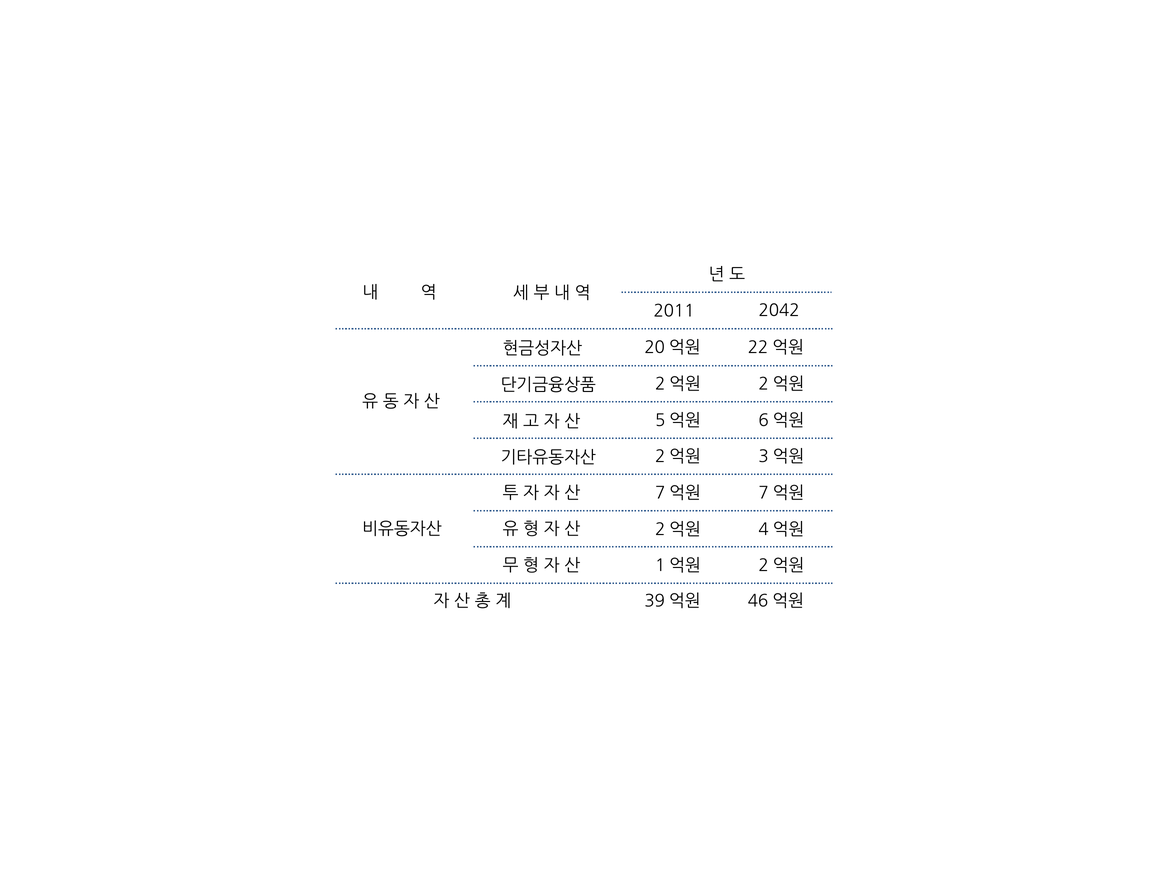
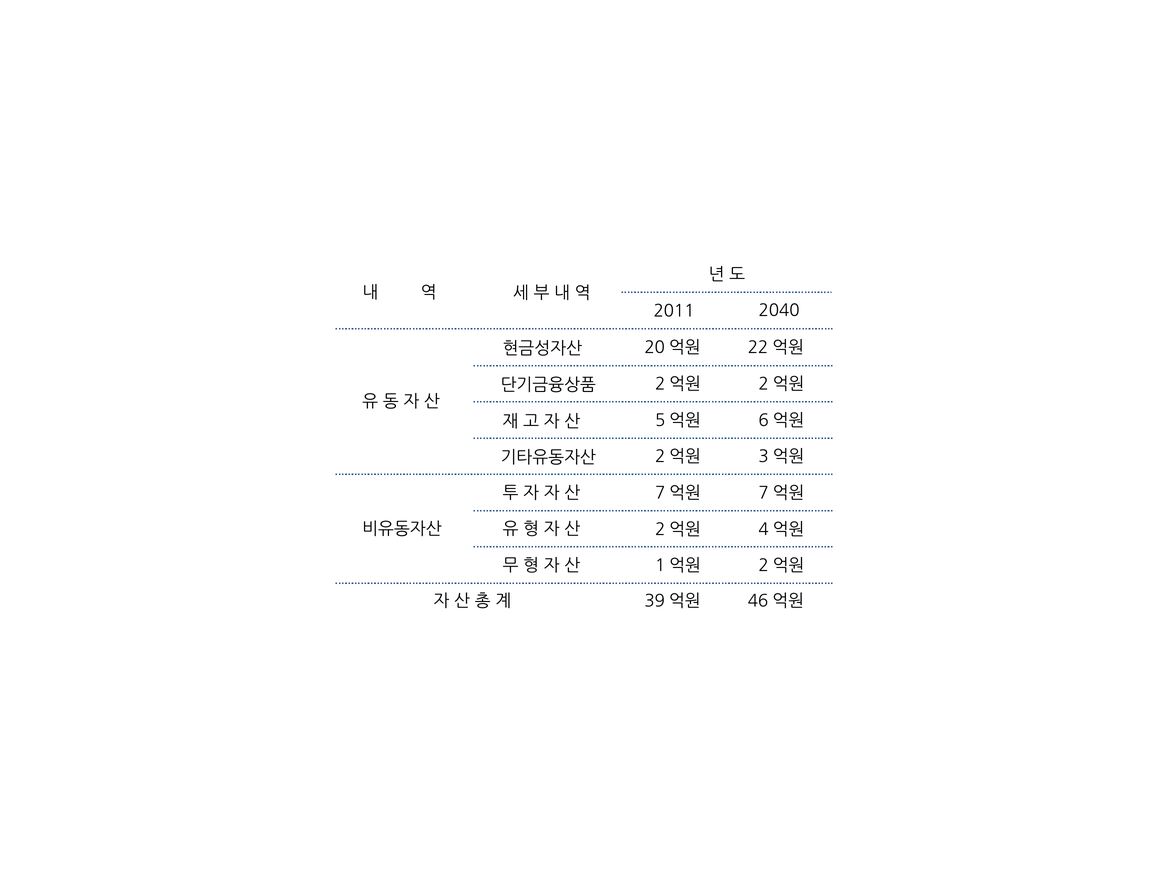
2042: 2042 -> 2040 (779, 310)
